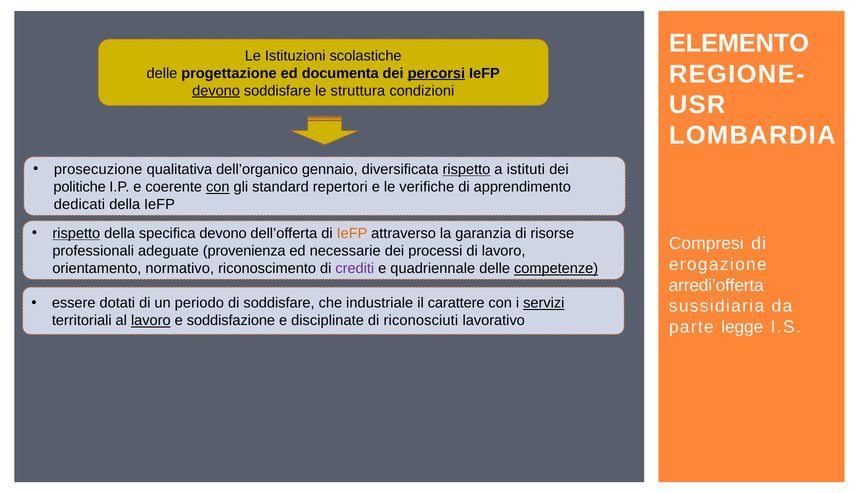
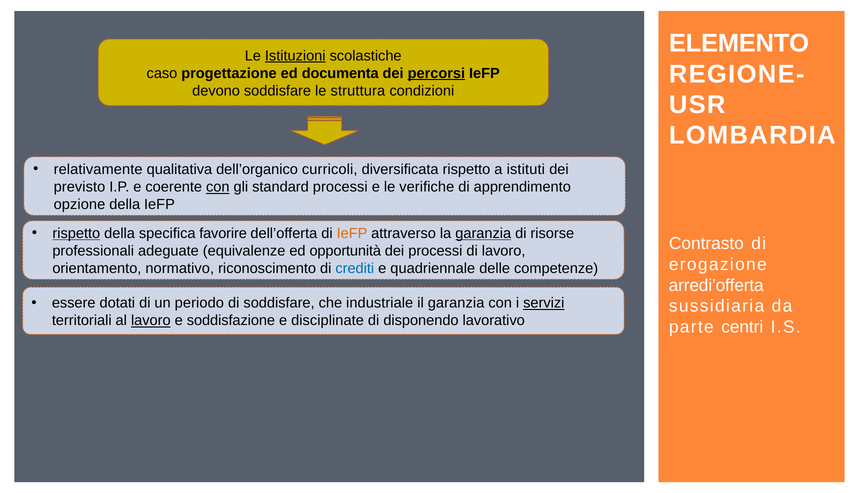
Istituzioni underline: none -> present (295, 56)
delle: delle -> caso (162, 73)
devono underline: present -> none (216, 91)
prosecuzione: prosecuzione -> relativamente (98, 169)
gennaio: gennaio -> curricoli (330, 169)
rispetto underline: present -> none (466, 169)
politiche: politiche -> previsto (79, 187)
standard repertori: repertori -> processi (340, 187)
dedicati: dedicati -> opzione (79, 204)
specifica devono: devono -> favorire (223, 233)
garanzia underline: none -> present (483, 233)
Compresi: Compresi -> Contrasto (706, 244)
provenienza: provenienza -> equivalenze (244, 251)
necessarie: necessarie -> opportunità (345, 251)
crediti colour: purple -> blue (355, 268)
competenze underline: present -> none (556, 268)
il carattere: carattere -> garanzia (456, 303)
riconosciuti: riconosciuti -> disponendo (421, 320)
legge: legge -> centri (742, 327)
